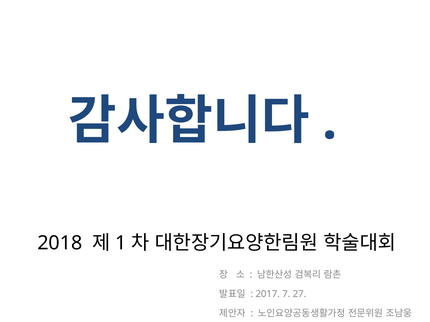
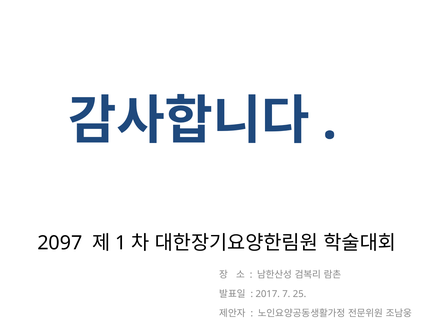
2018: 2018 -> 2097 (60, 243)
27: 27 -> 25 (300, 295)
